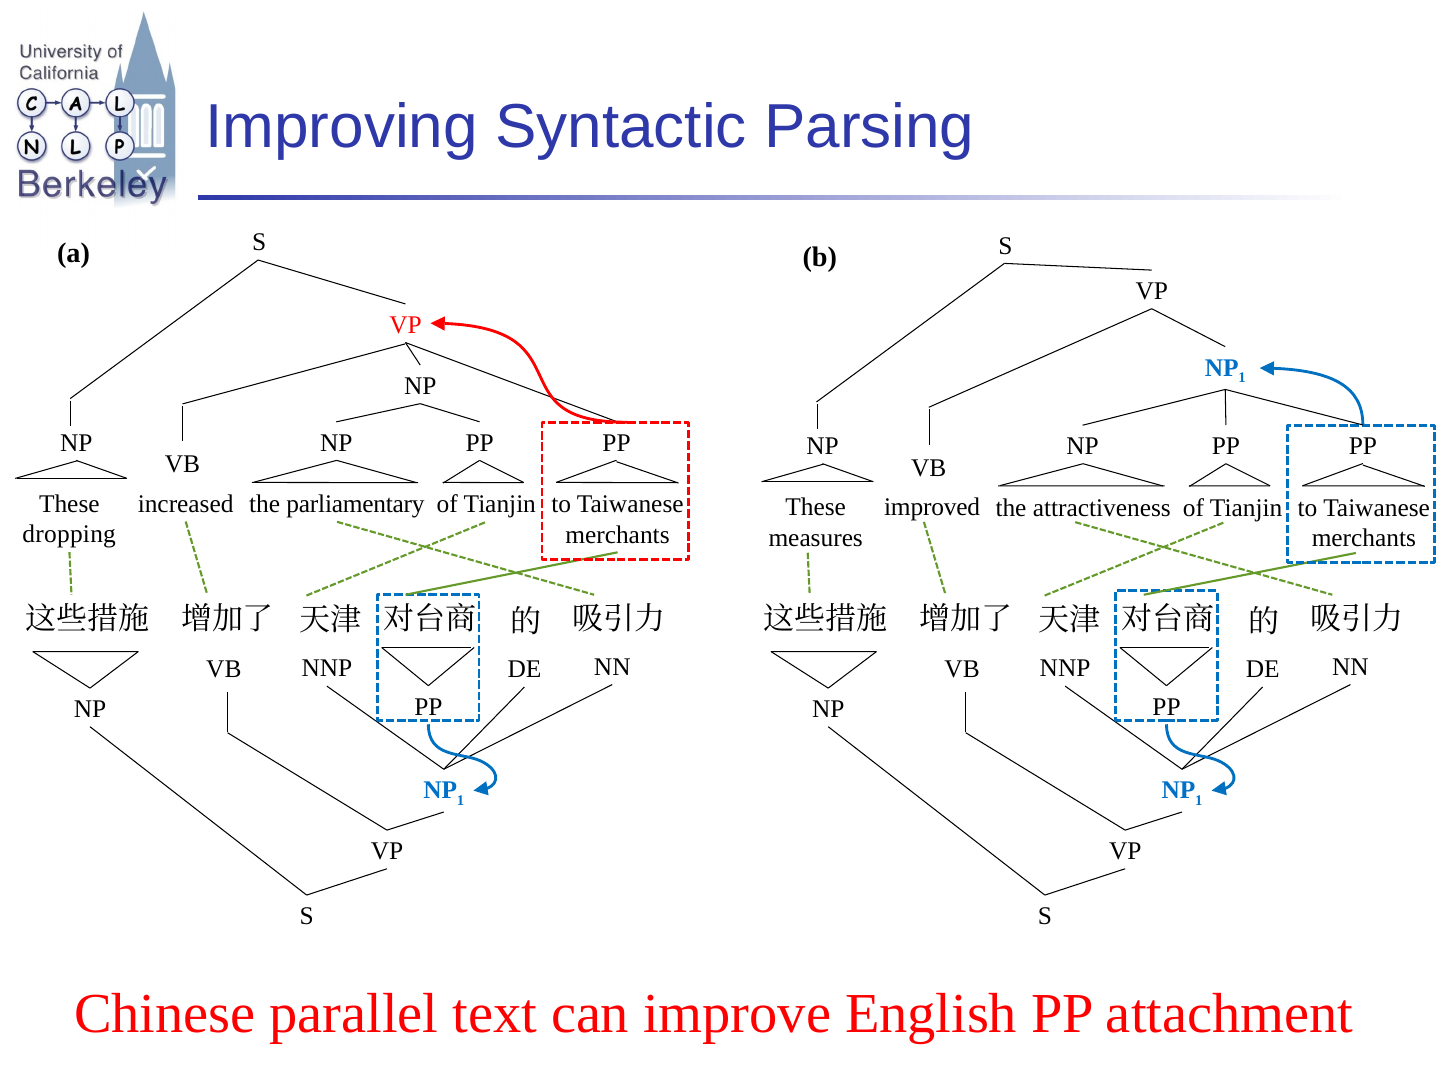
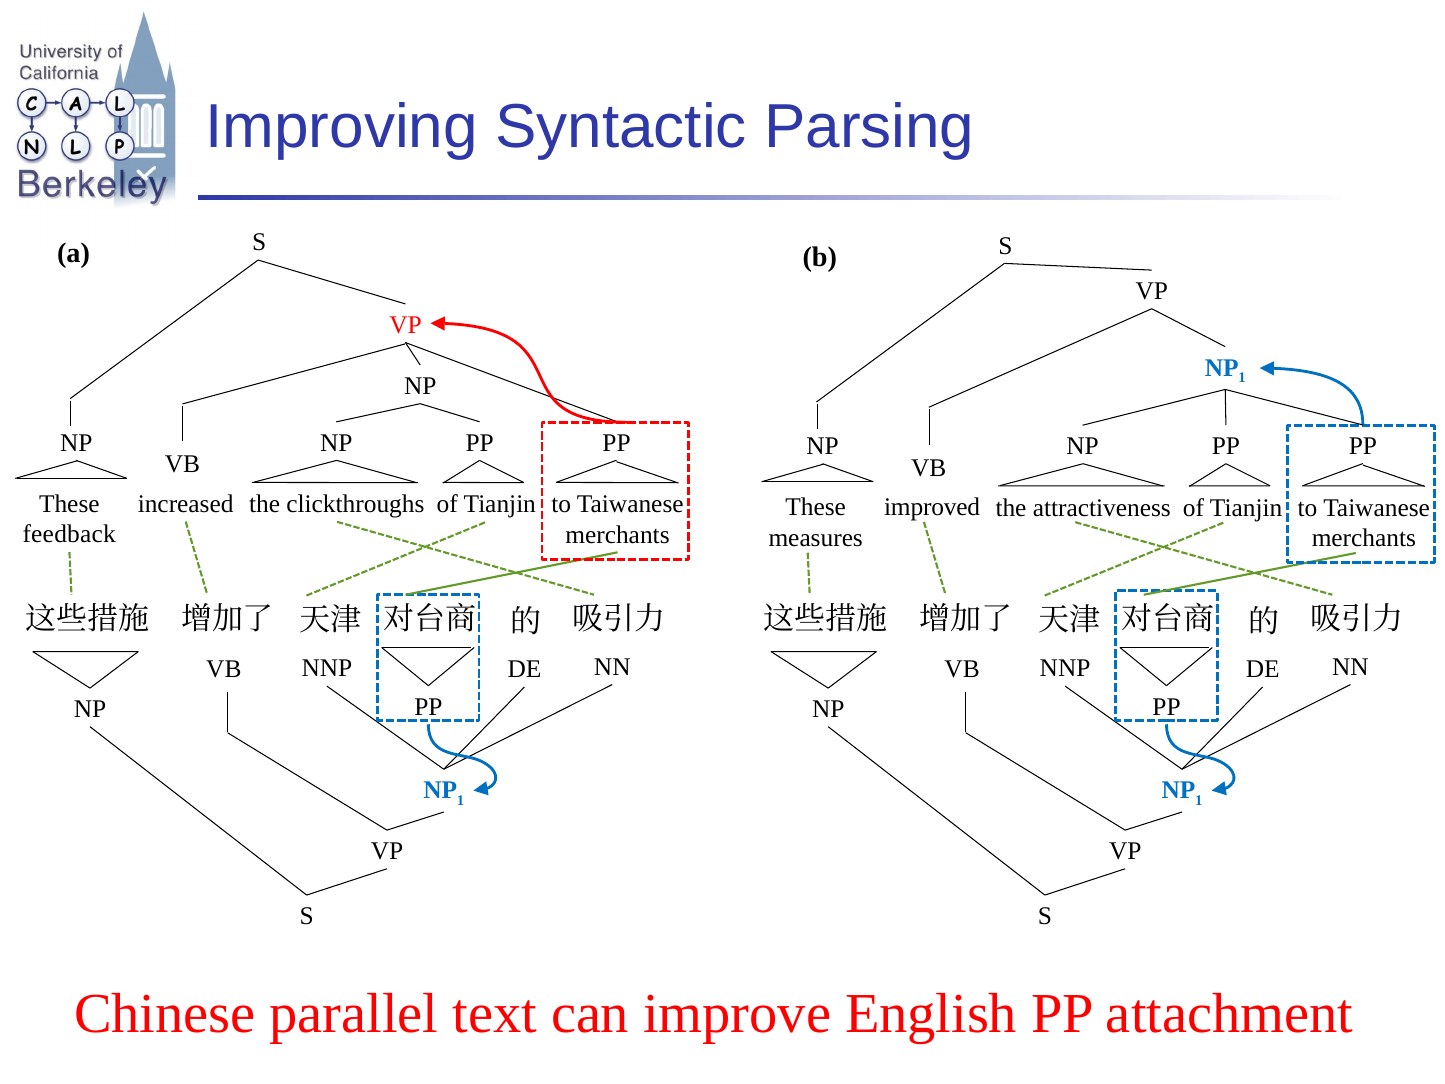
parliamentary: parliamentary -> clickthroughs (355, 504)
dropping: dropping -> feedback (69, 534)
